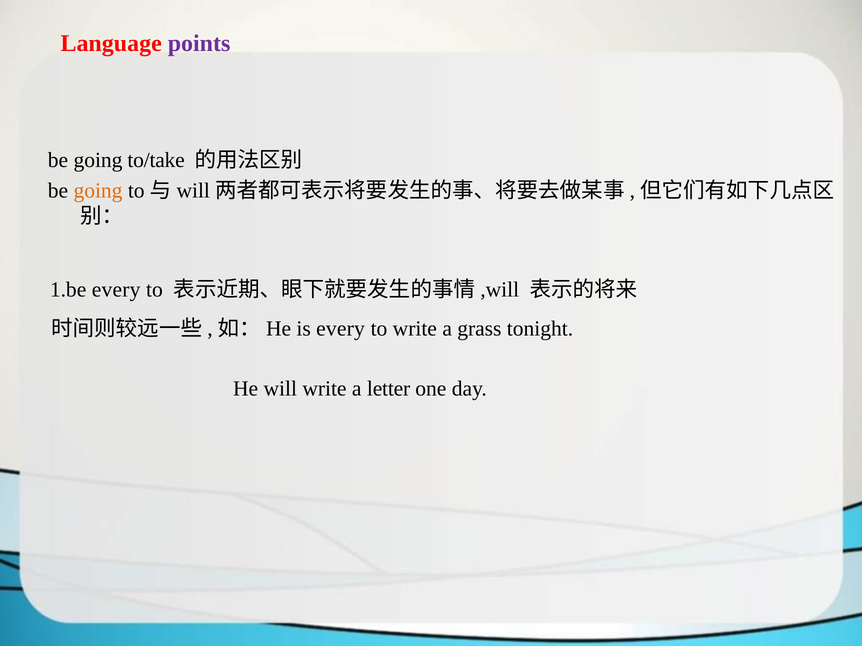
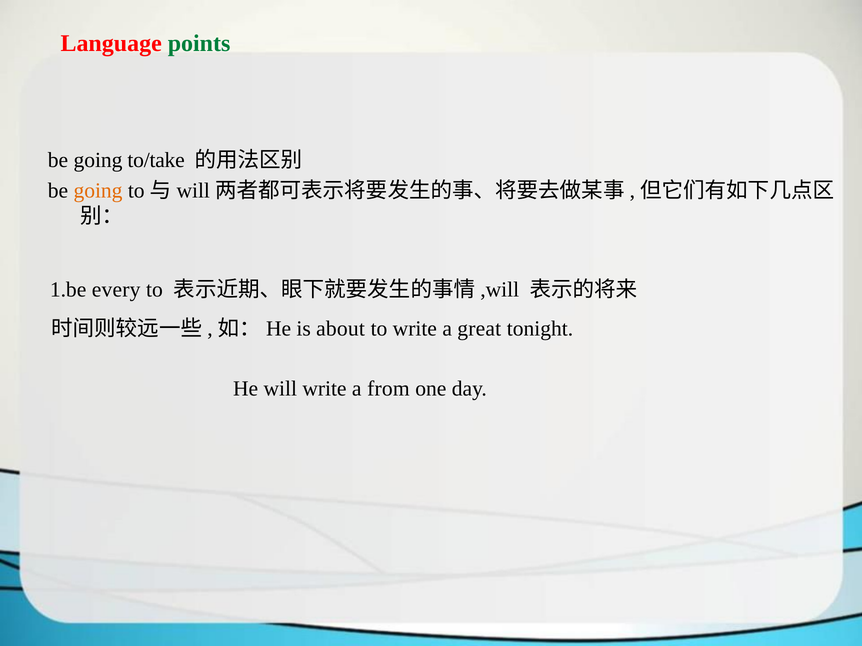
points colour: purple -> green (199, 44)
is every: every -> about (341, 329)
grass: grass -> great (479, 329)
letter: letter -> from (388, 389)
